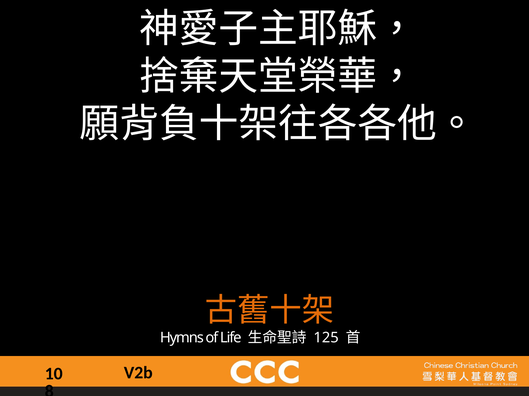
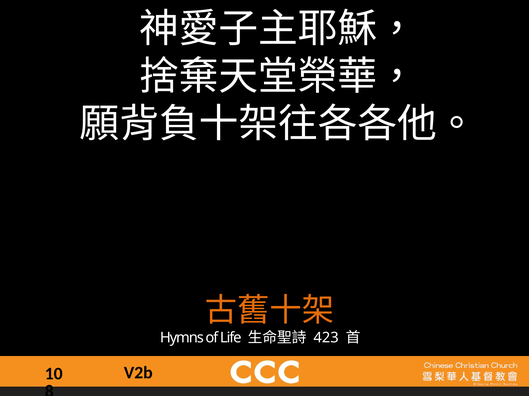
125: 125 -> 423 (326, 338)
